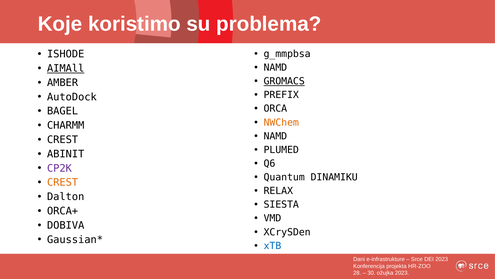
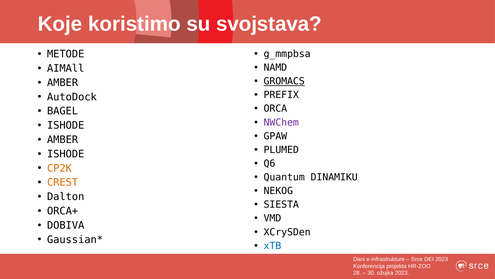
problema: problema -> svojstava (269, 24)
ISHODE: ISHODE -> METODE (66, 54)
AIMAll underline: present -> none (66, 68)
NWChem colour: orange -> purple (281, 122)
CHARMM: CHARMM -> ISHODE (66, 125)
NAMD: NAMD -> GPAW (275, 136)
CREST: CREST -> AMBER (63, 139)
ABINIT: ABINIT -> ISHODE (66, 154)
CP2K colour: purple -> orange (59, 168)
RELAX: RELAX -> NEKOG (278, 191)
